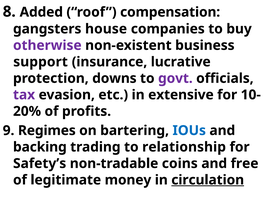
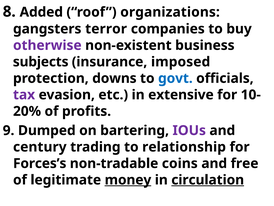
compensation: compensation -> organizations (170, 12)
house: house -> terror (106, 29)
support: support -> subjects (41, 62)
lucrative: lucrative -> imposed (181, 62)
govt colour: purple -> blue (175, 78)
Regimes: Regimes -> Dumped (47, 130)
IOUs colour: blue -> purple (189, 130)
backing: backing -> century (40, 147)
Safety’s: Safety’s -> Forces’s (40, 163)
money underline: none -> present (128, 180)
